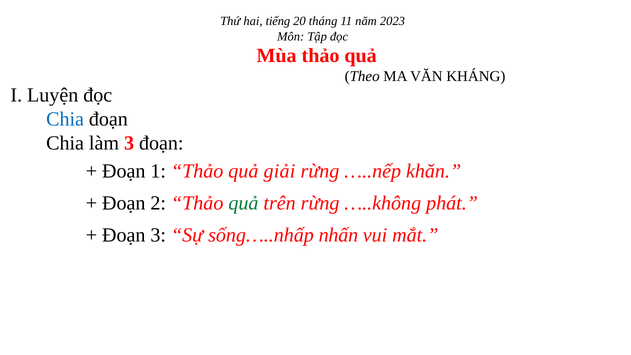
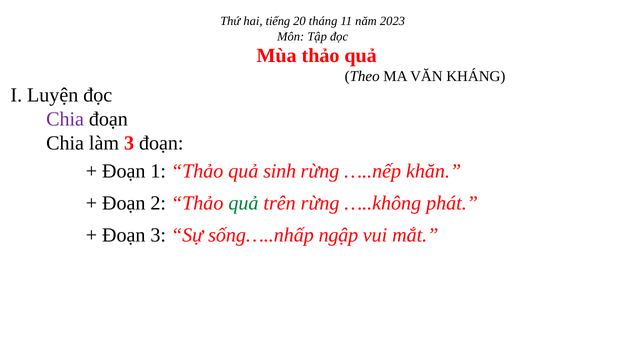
Chia colour: blue -> purple (65, 119)
giải: giải -> sinh (280, 171)
nhấn: nhấn -> ngập (338, 235)
